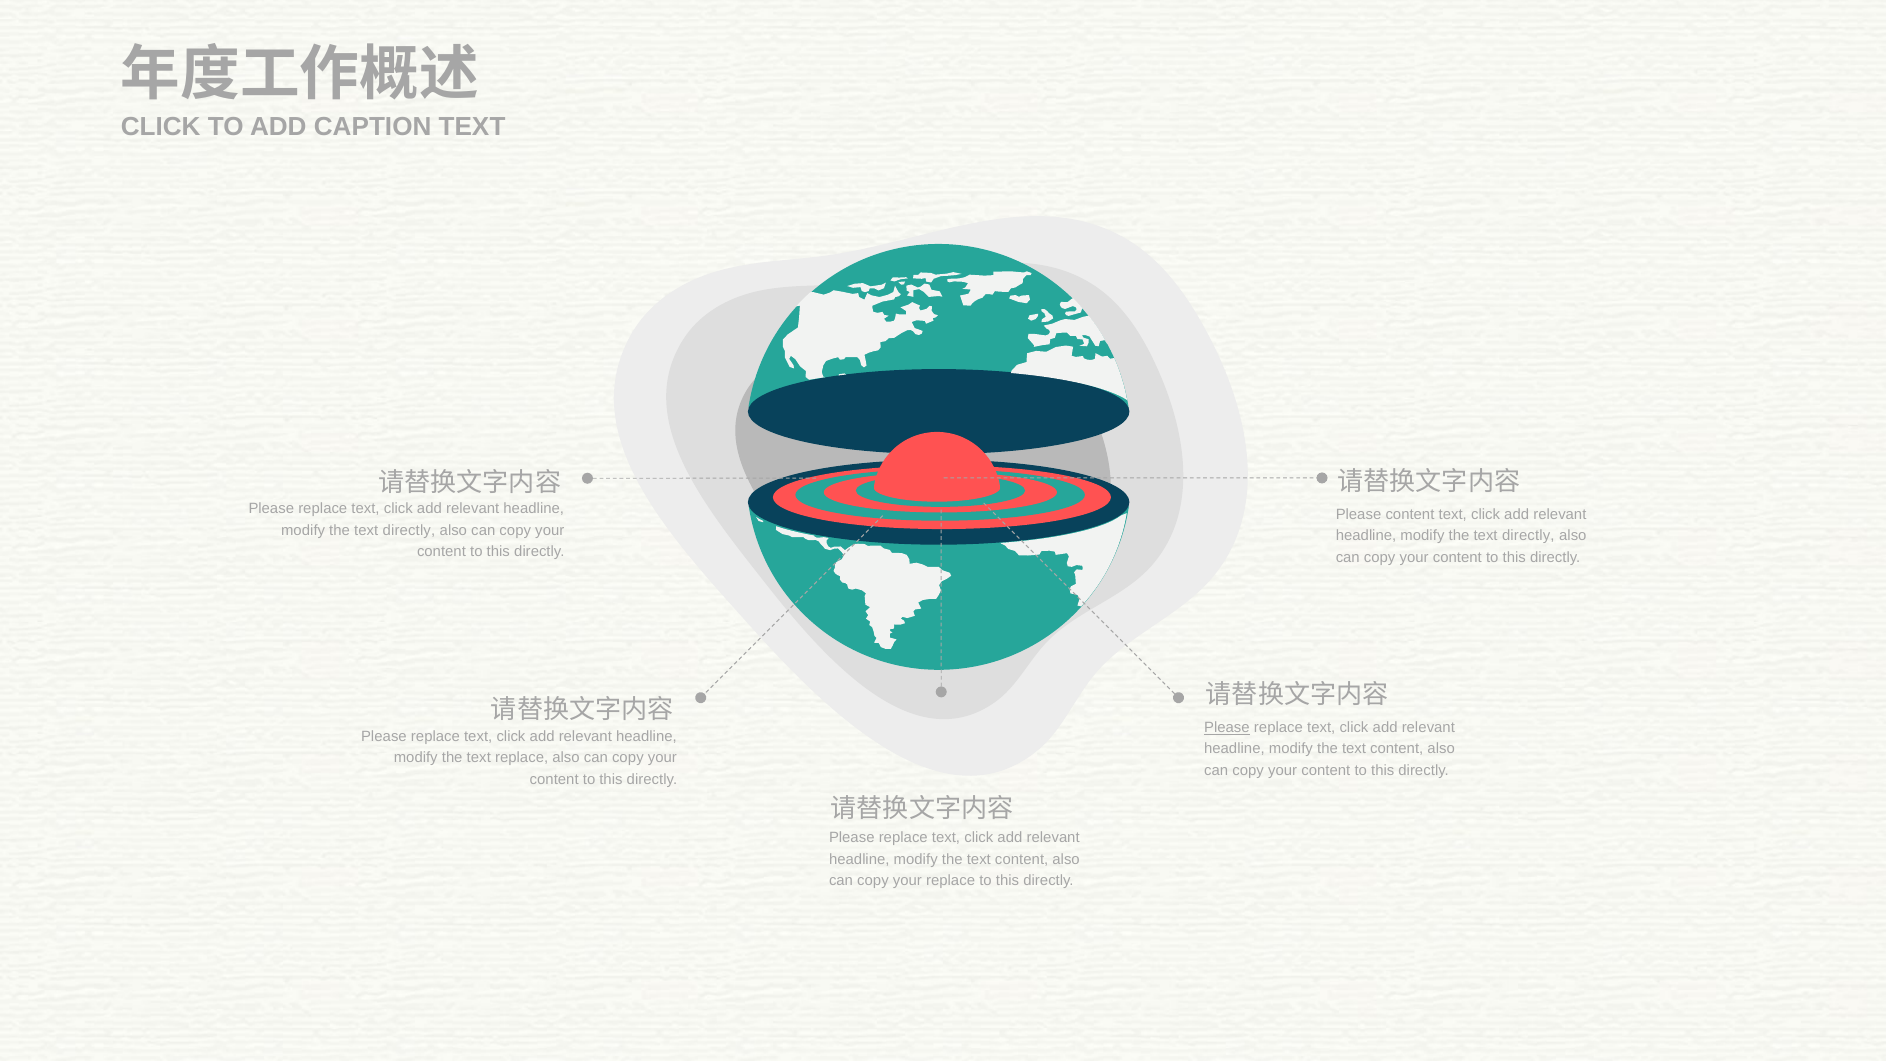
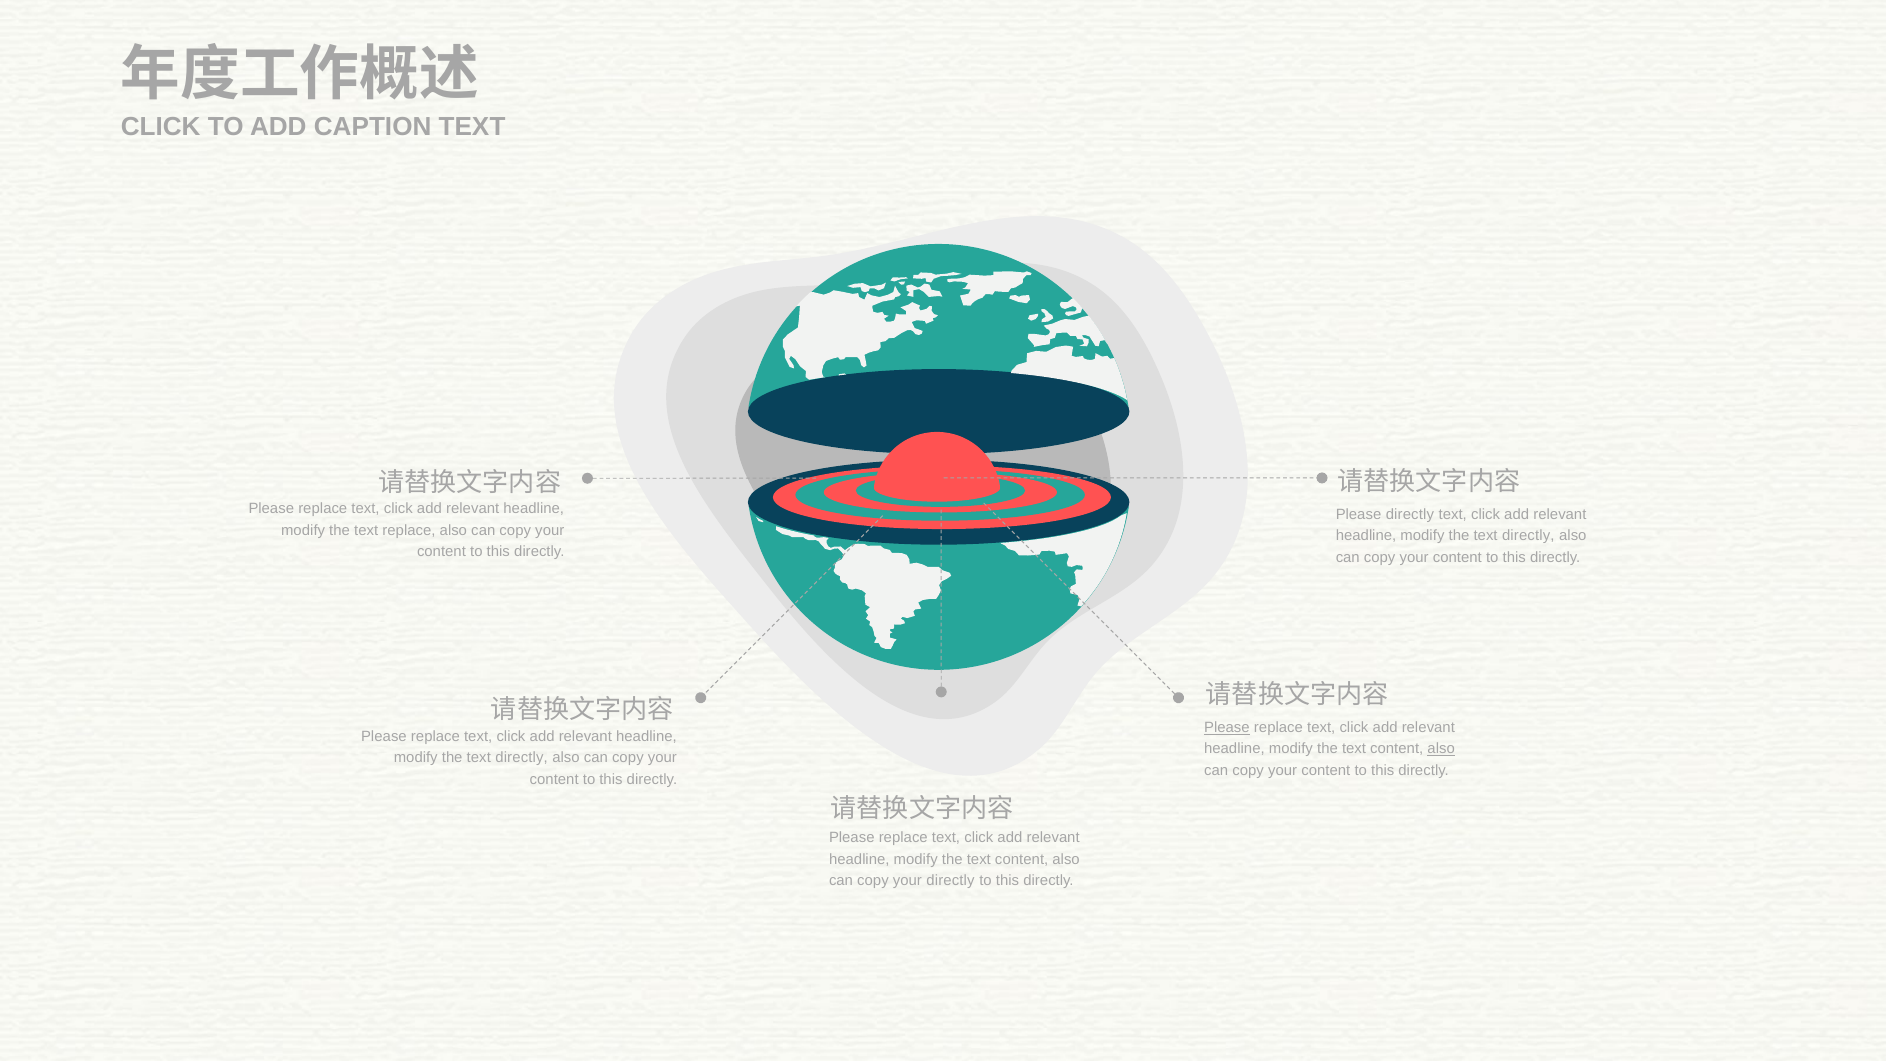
Please content: content -> directly (1410, 515)
directly: directly -> replace (409, 530)
also underline: none -> present (1441, 749)
replace: replace -> directly (522, 758)
your replace: replace -> directly (951, 881)
